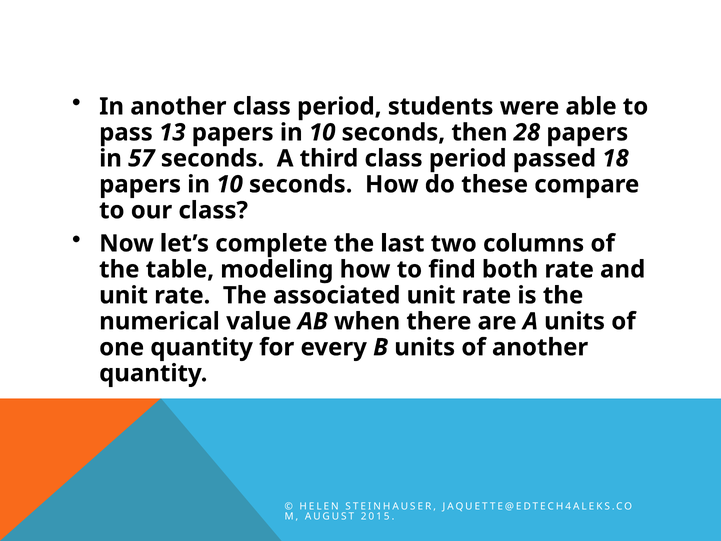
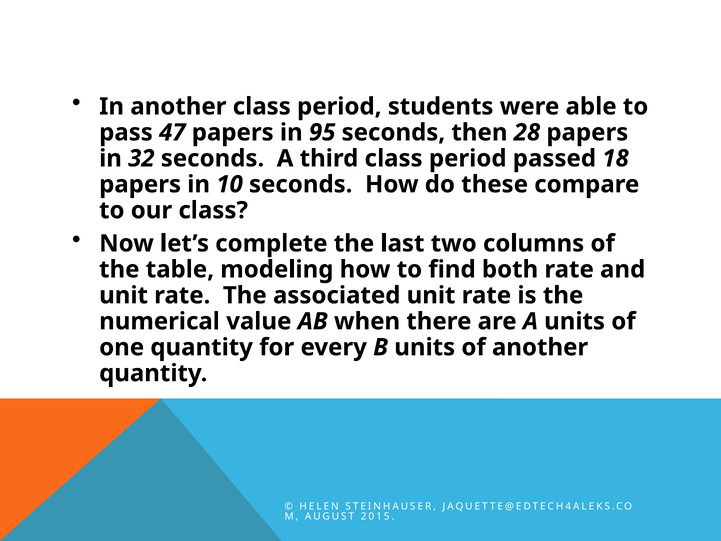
13: 13 -> 47 (172, 132)
10: 10 -> 95 (322, 132)
57: 57 -> 32 (141, 158)
